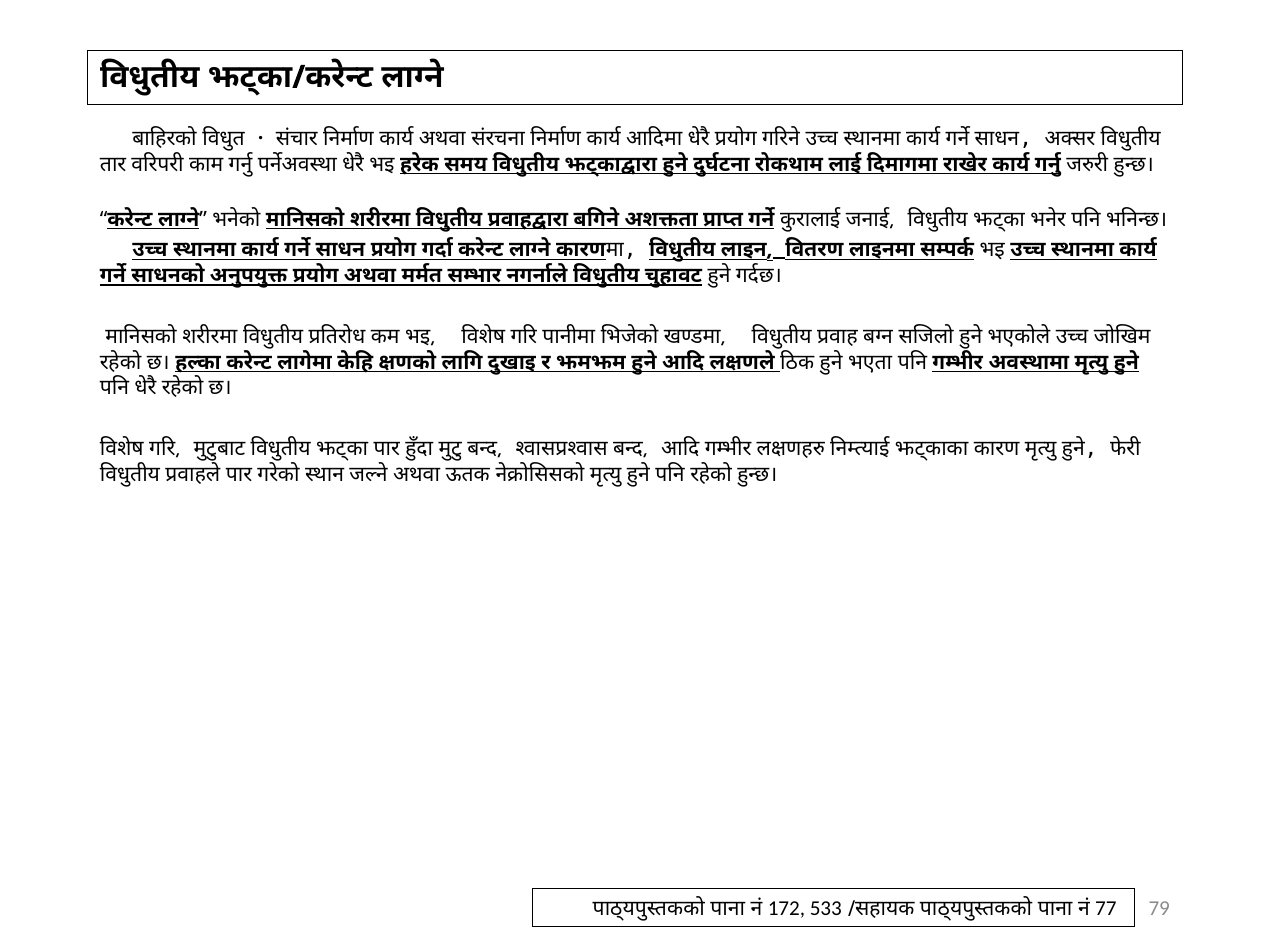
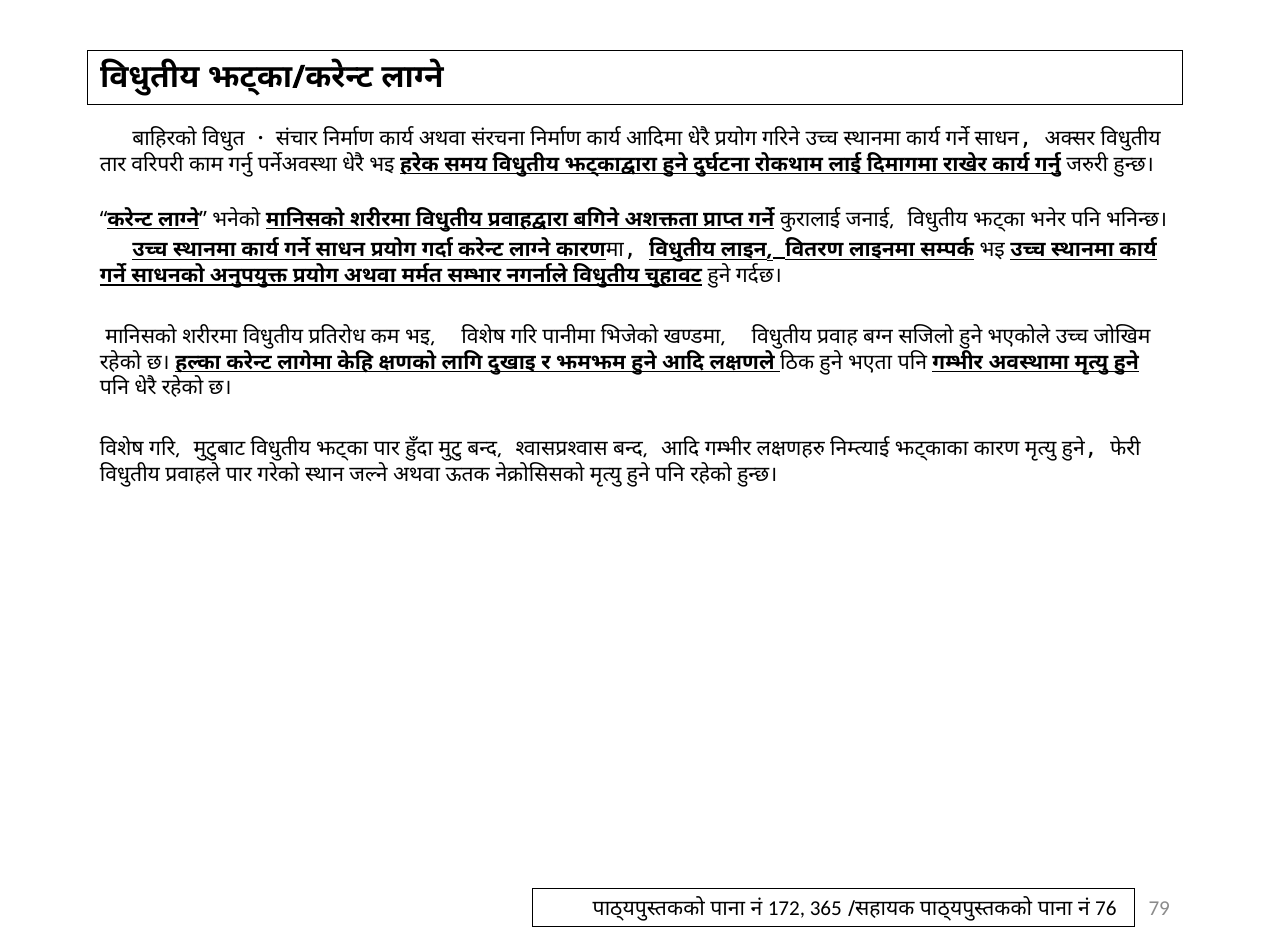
533: 533 -> 365 (826, 909)
77: 77 -> 76 (1106, 909)
